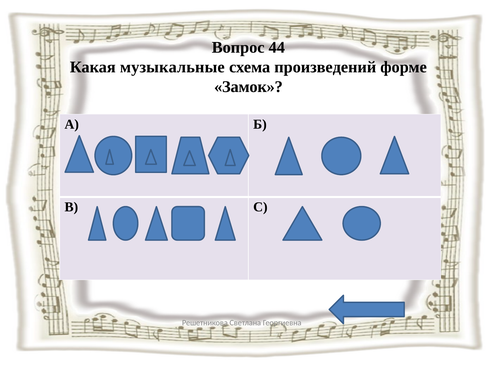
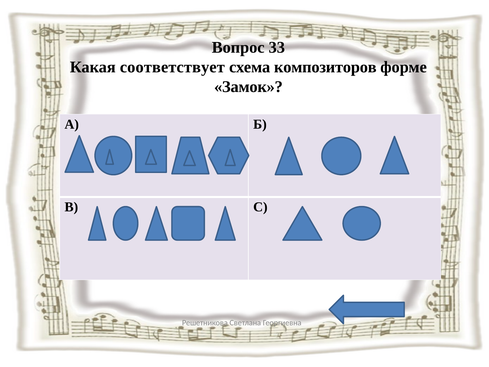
44: 44 -> 33 (277, 47)
музыкальные: музыкальные -> соответствует (172, 67)
произведений: произведений -> композиторов (325, 67)
